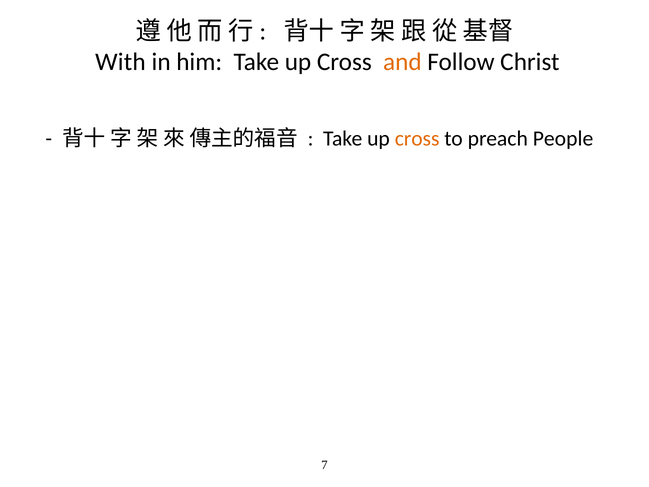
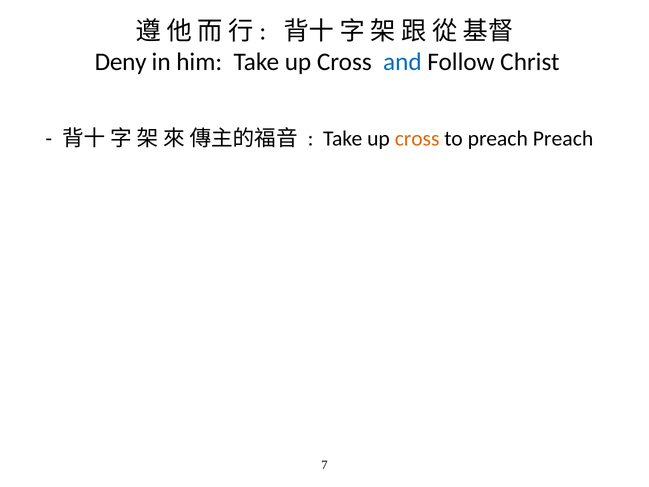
With: With -> Deny (121, 62)
and colour: orange -> blue (402, 62)
preach People: People -> Preach (563, 139)
